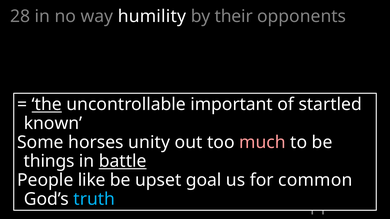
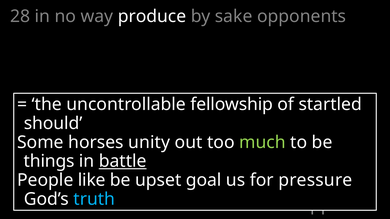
humility: humility -> produce (152, 16)
their: their -> sake (234, 16)
the underline: present -> none (47, 105)
important: important -> fellowship (232, 105)
known: known -> should (53, 124)
much colour: pink -> light green (262, 142)
common: common -> pressure (315, 180)
